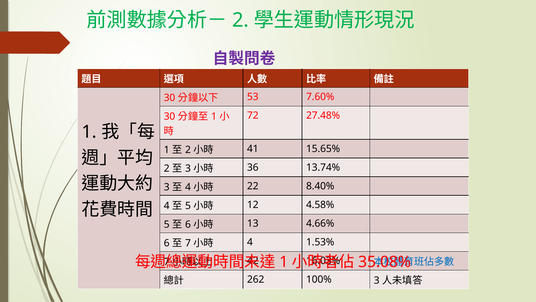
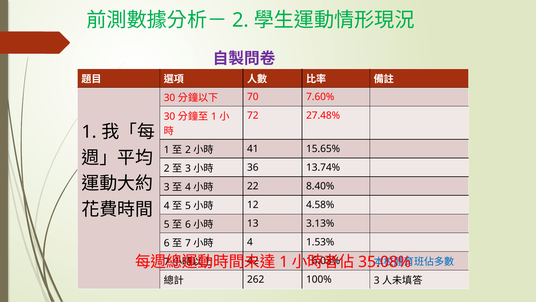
53: 53 -> 70 (253, 97)
4.66%: 4.66% -> 3.13% (320, 223)
